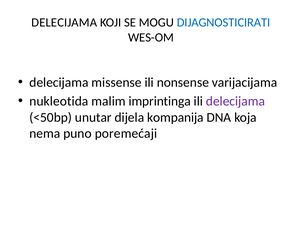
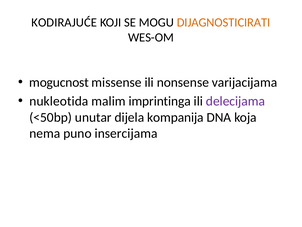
DELECIJAMA: DELECIJAMA -> KODIRAJUĆE (64, 22)
DIJAGNOSTICIRATI colour: blue -> orange (224, 22)
delecijama: delecijama -> mogucnost (59, 82)
poremećaji: poremećaji -> insercijama (126, 133)
